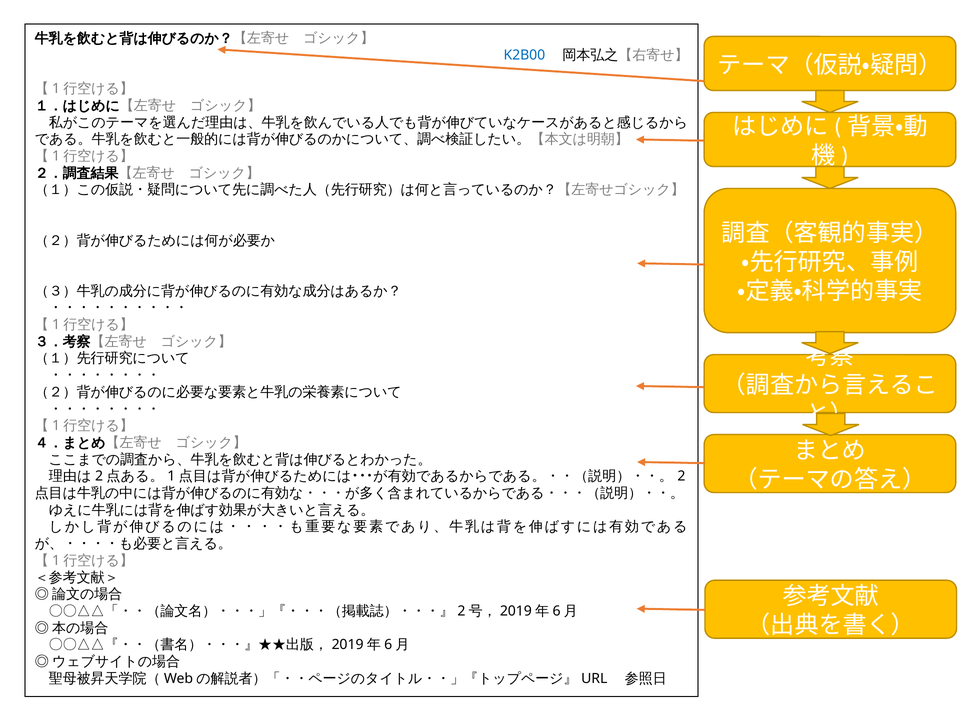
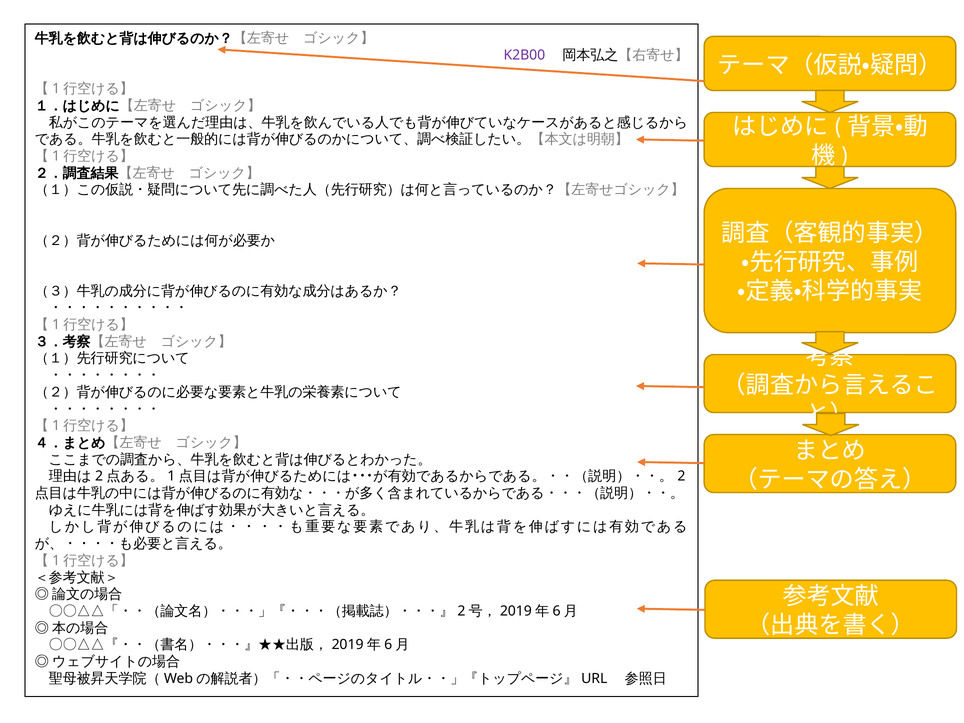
K2B00 colour: blue -> purple (524, 55)
